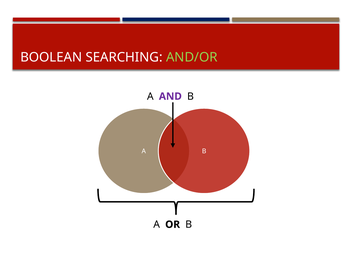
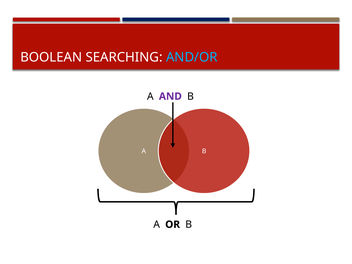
AND/OR colour: light green -> light blue (192, 57)
